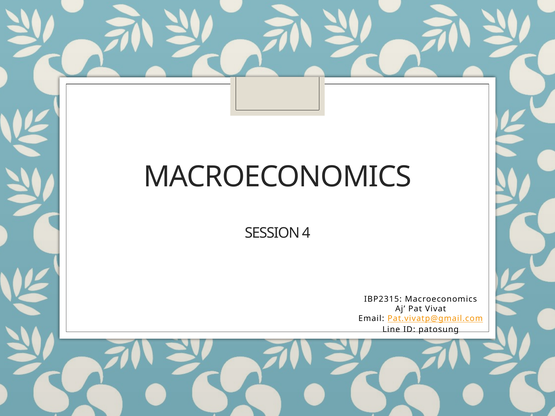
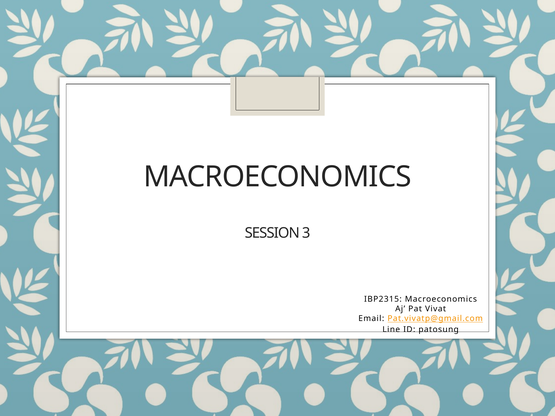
4: 4 -> 3 (306, 233)
